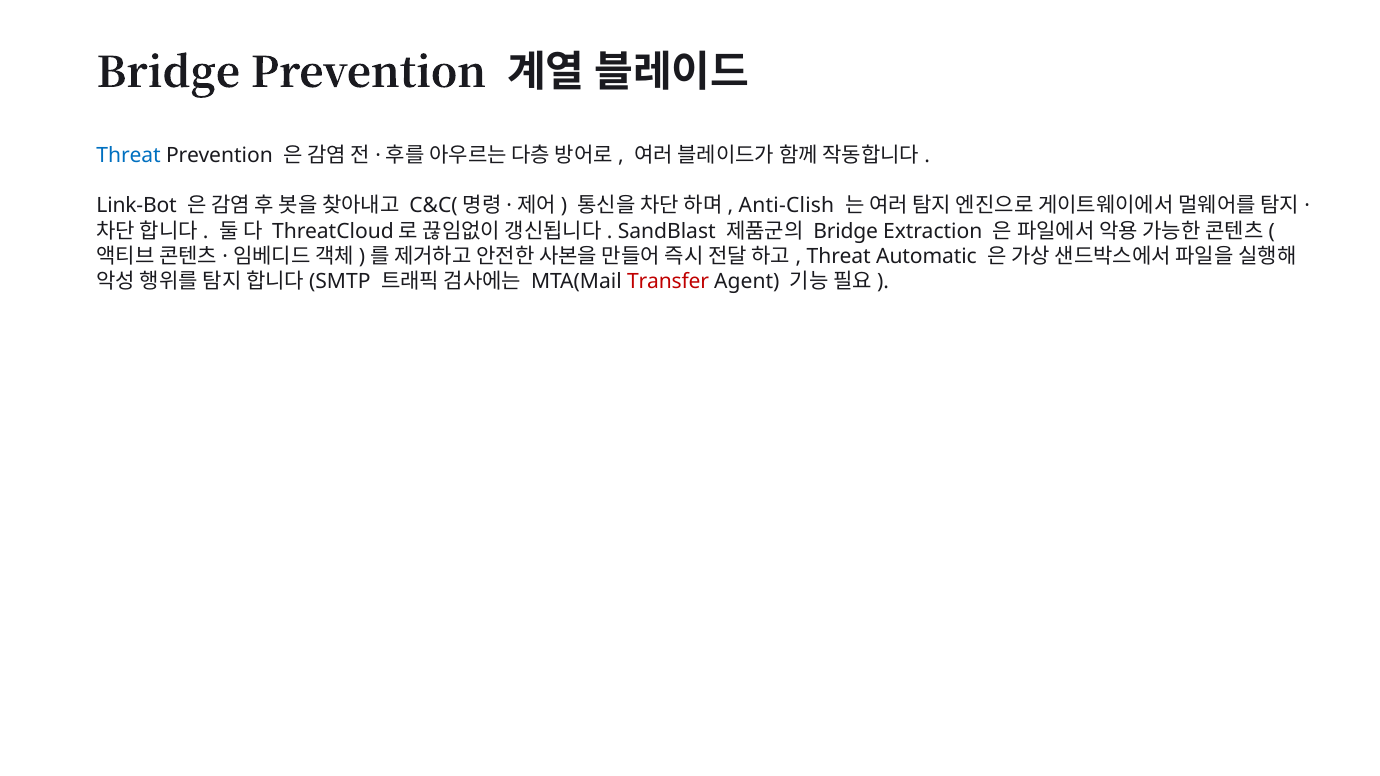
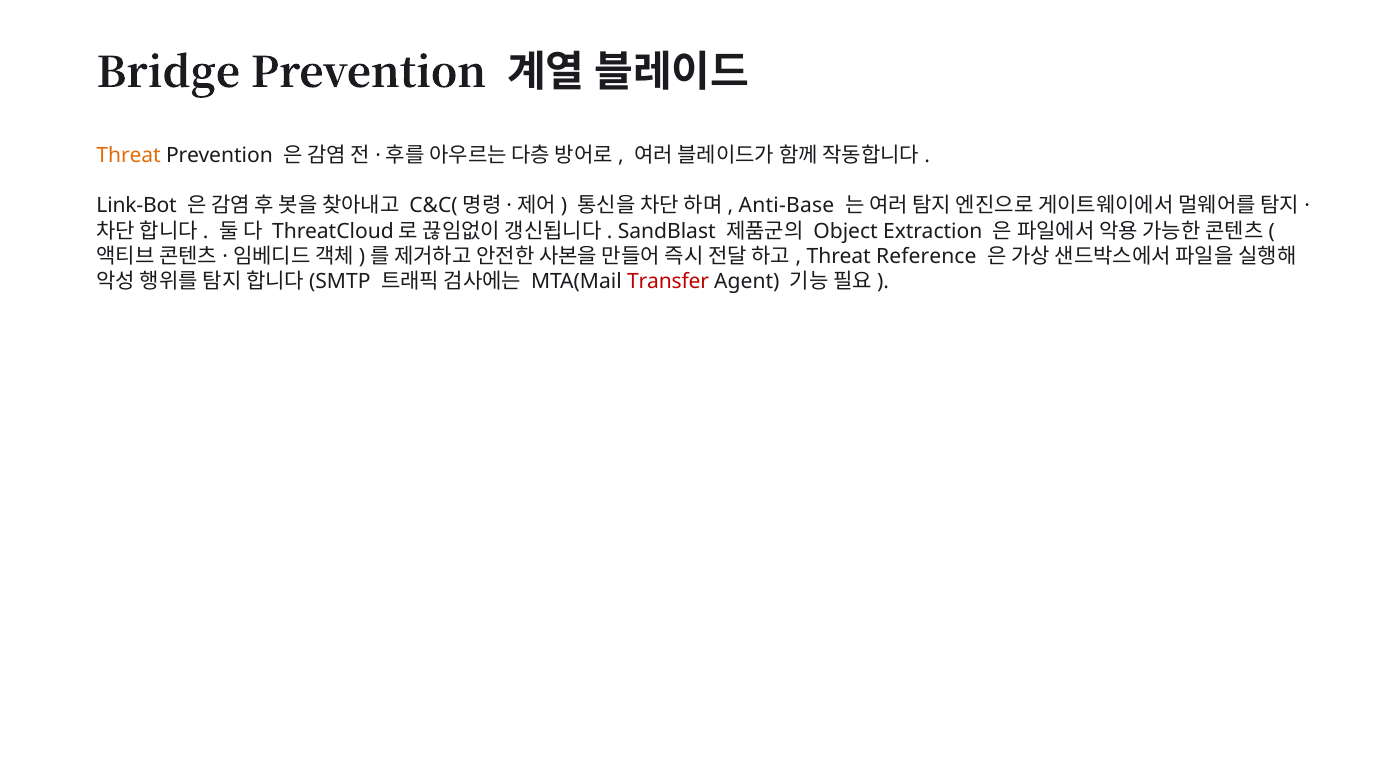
Threat colour: blue -> orange (129, 155)
Anti-Clish: Anti-Clish -> Anti-Base (786, 206)
Bridge: Bridge -> Object (846, 231)
Automatic: Automatic -> Reference (926, 257)
